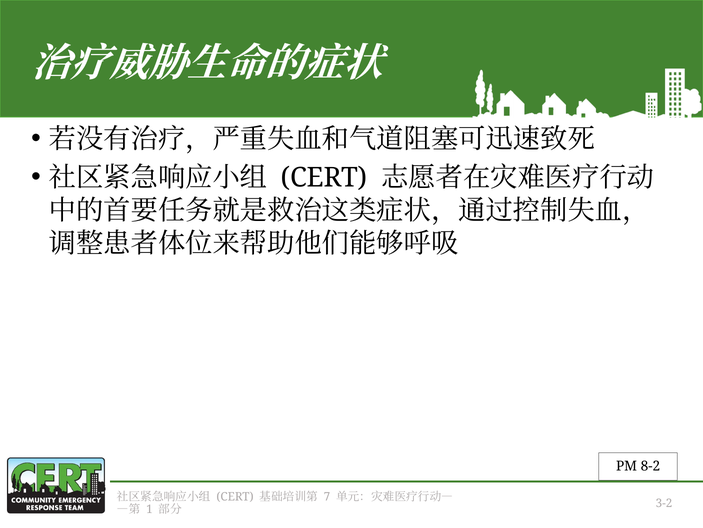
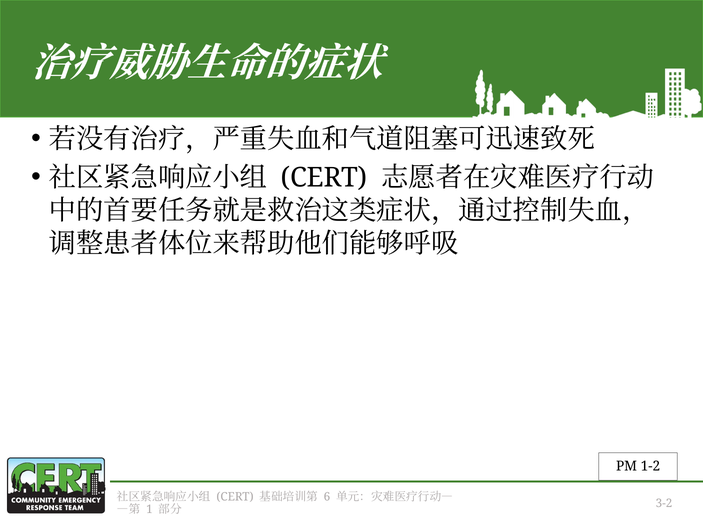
8-2: 8-2 -> 1-2 (650, 466)
7: 7 -> 6 (327, 496)
